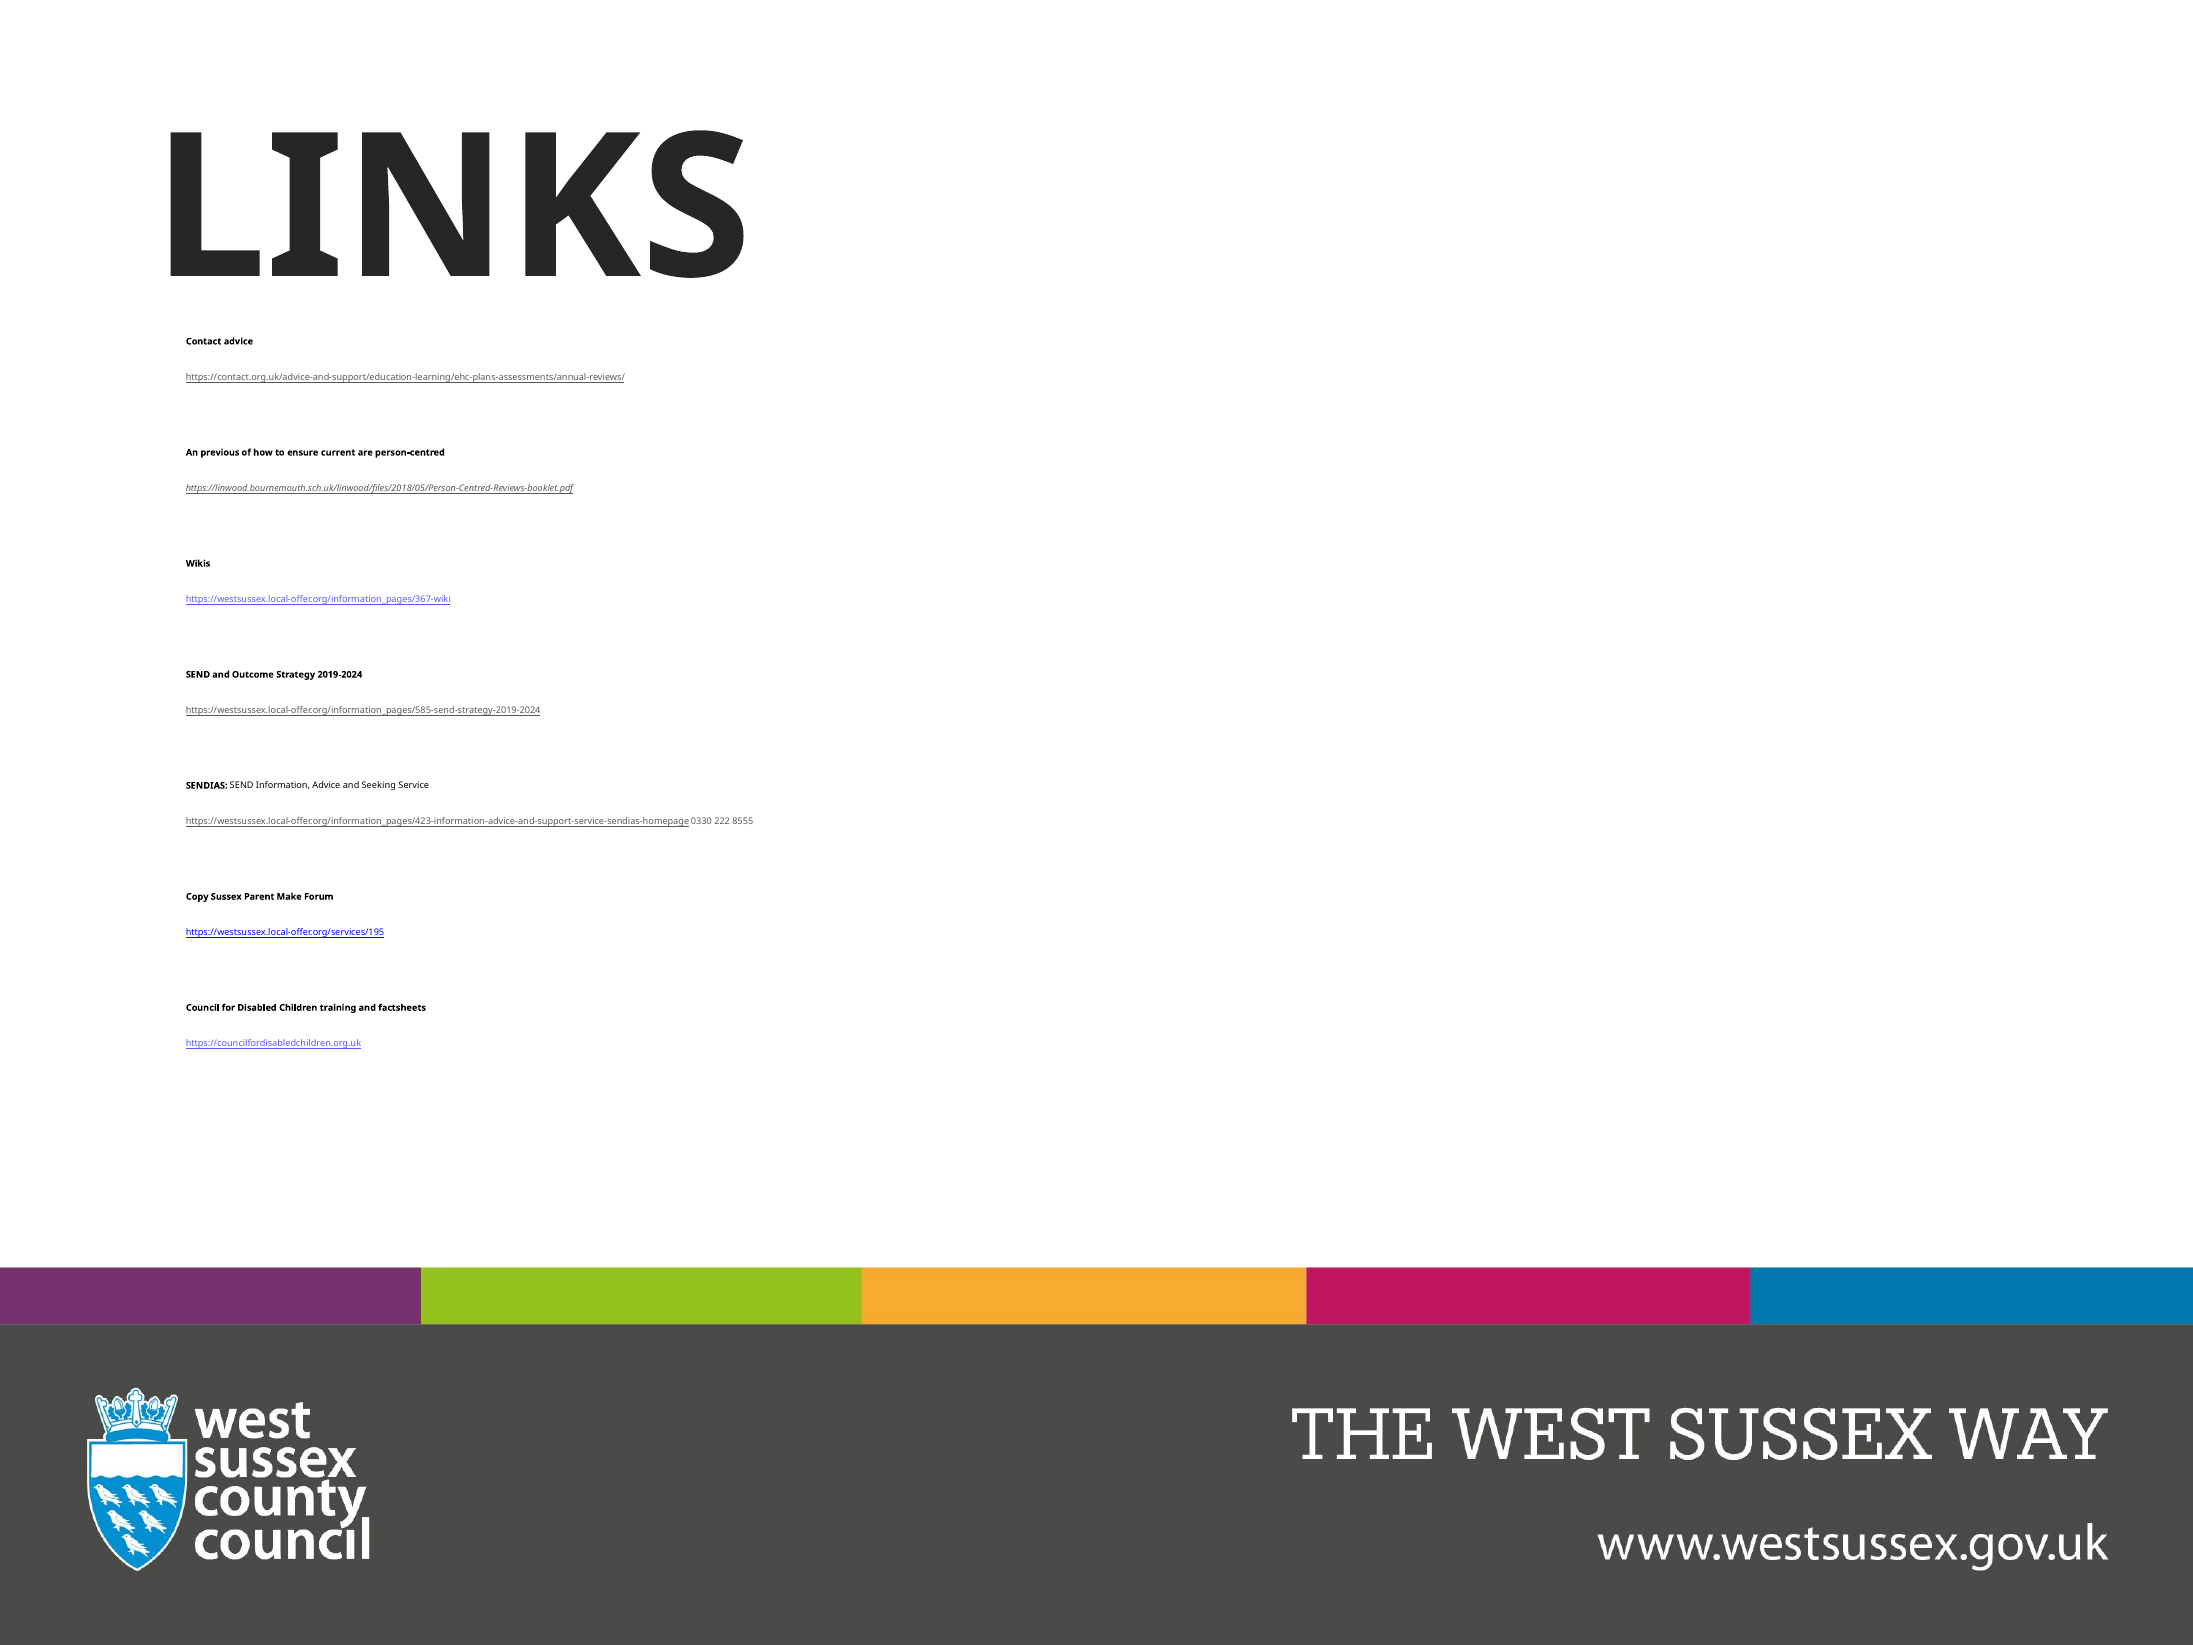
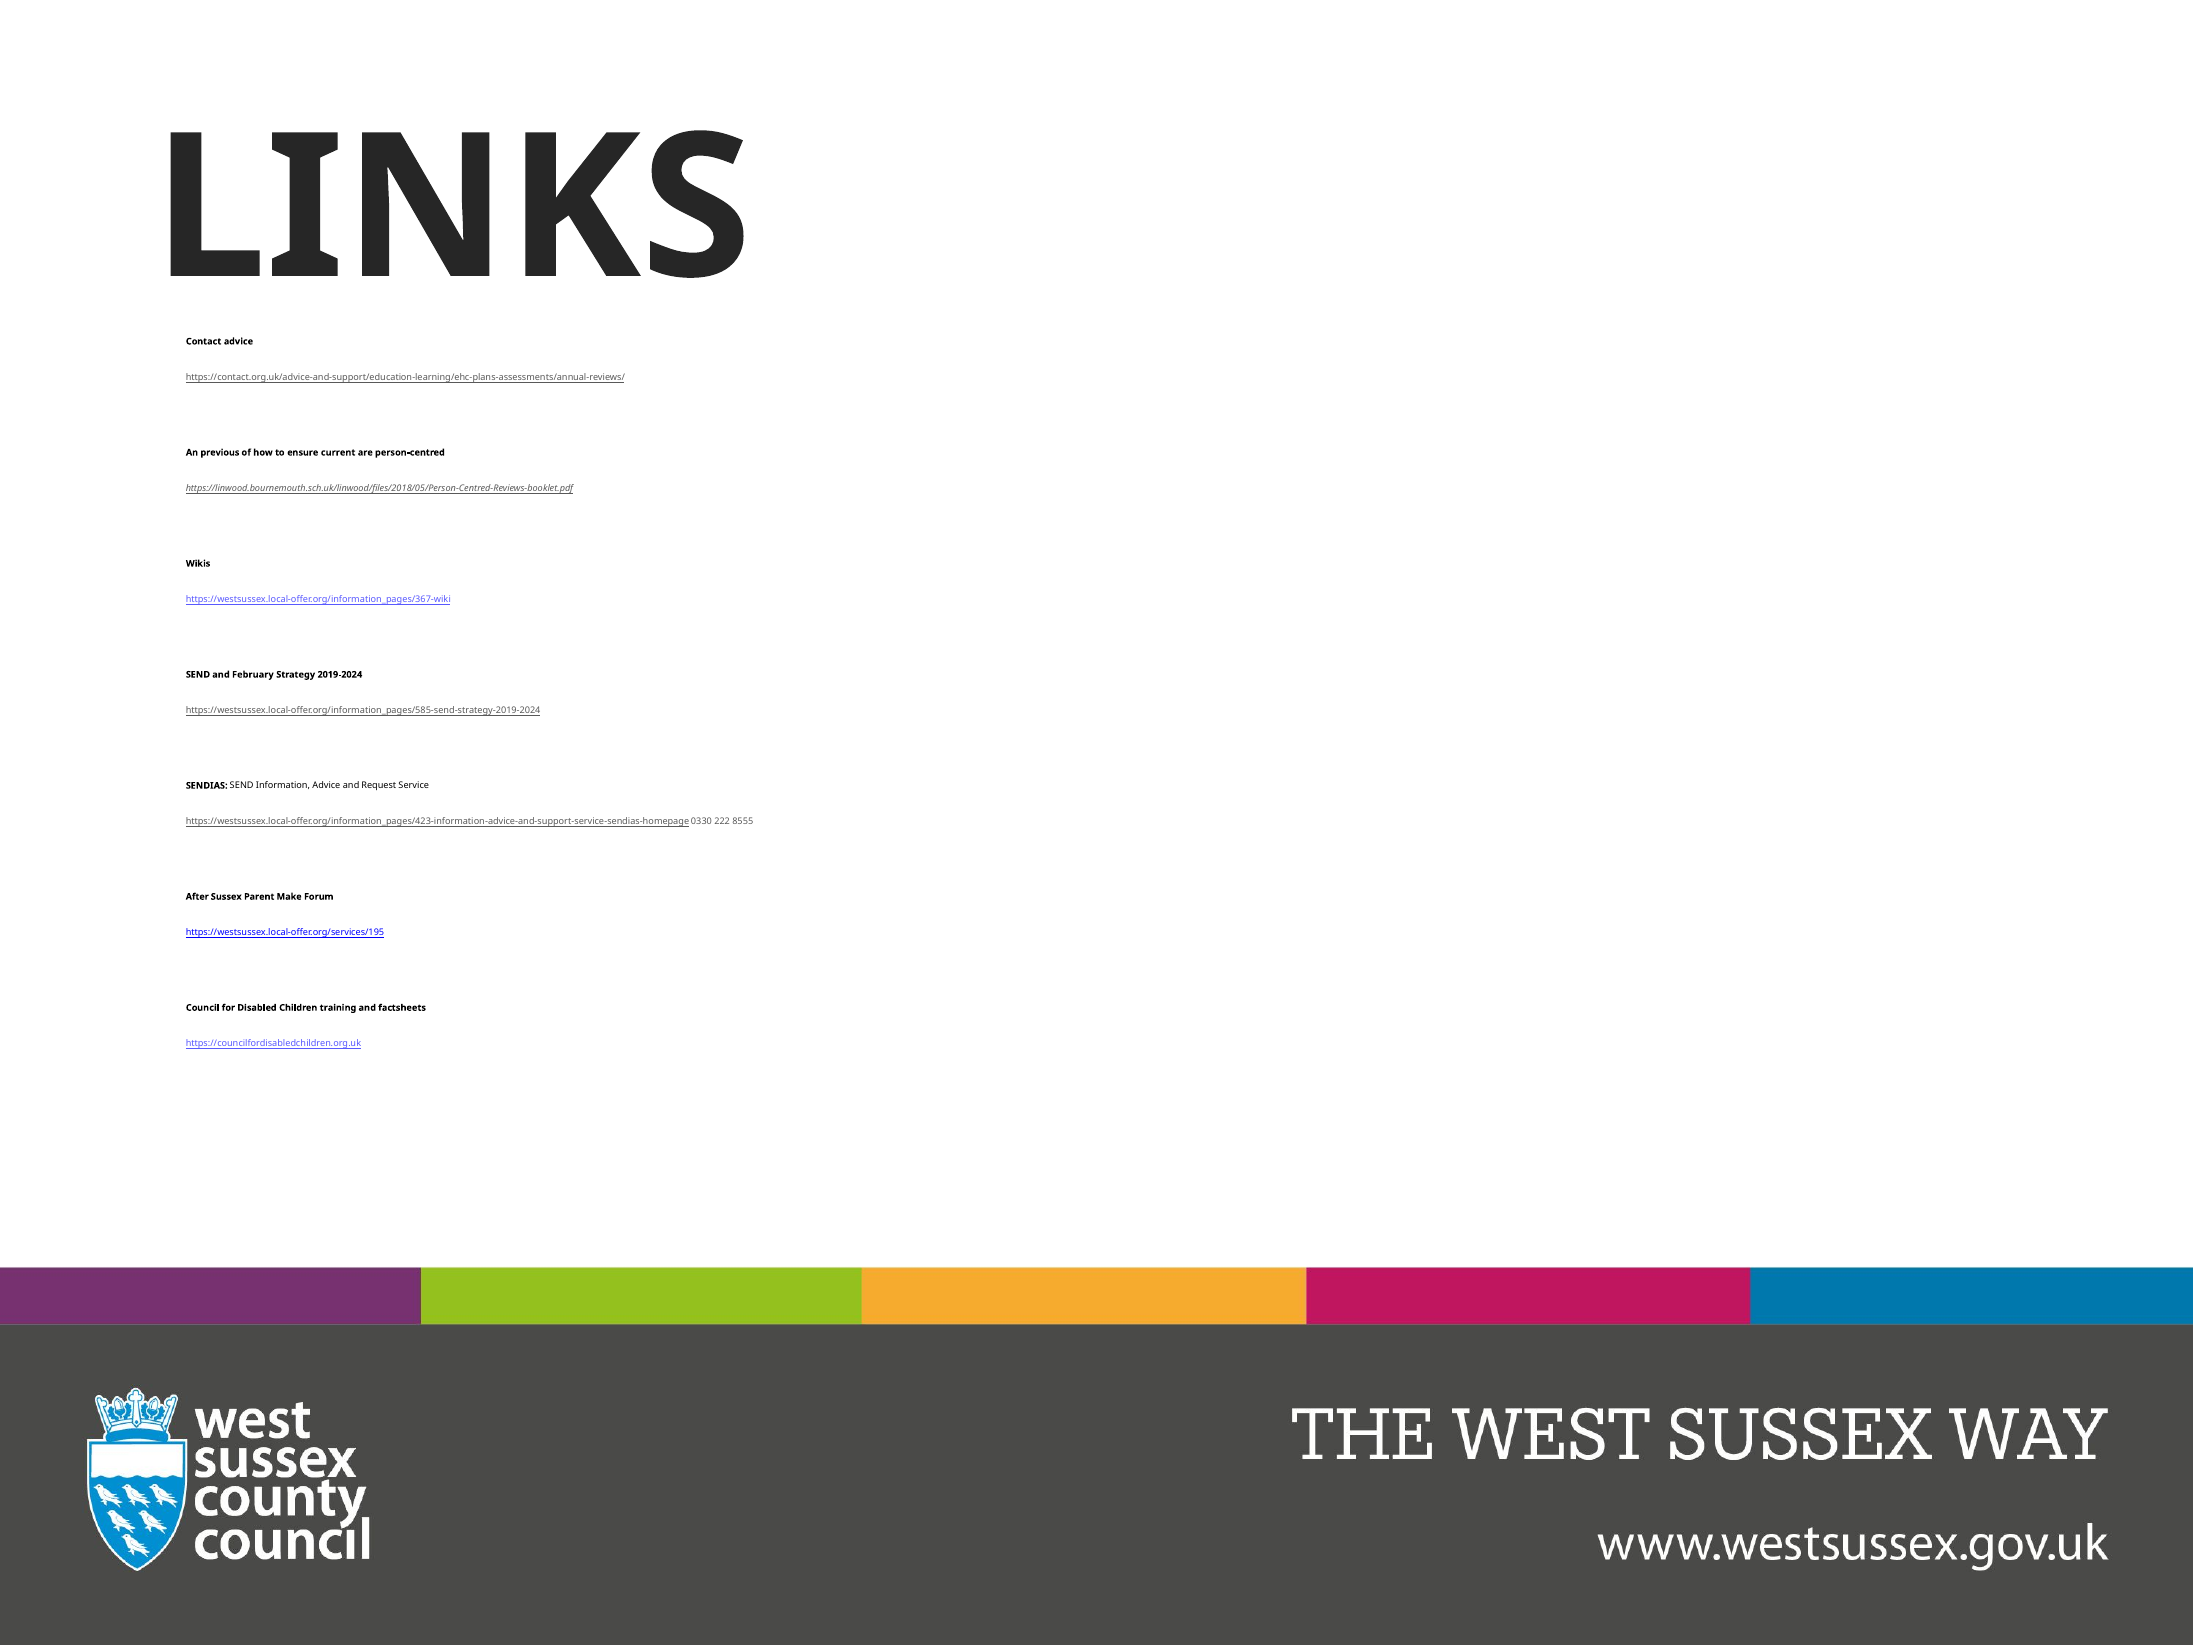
Outcome: Outcome -> February (253, 674)
Seeking: Seeking -> Request (379, 786)
Copy: Copy -> After (197, 897)
